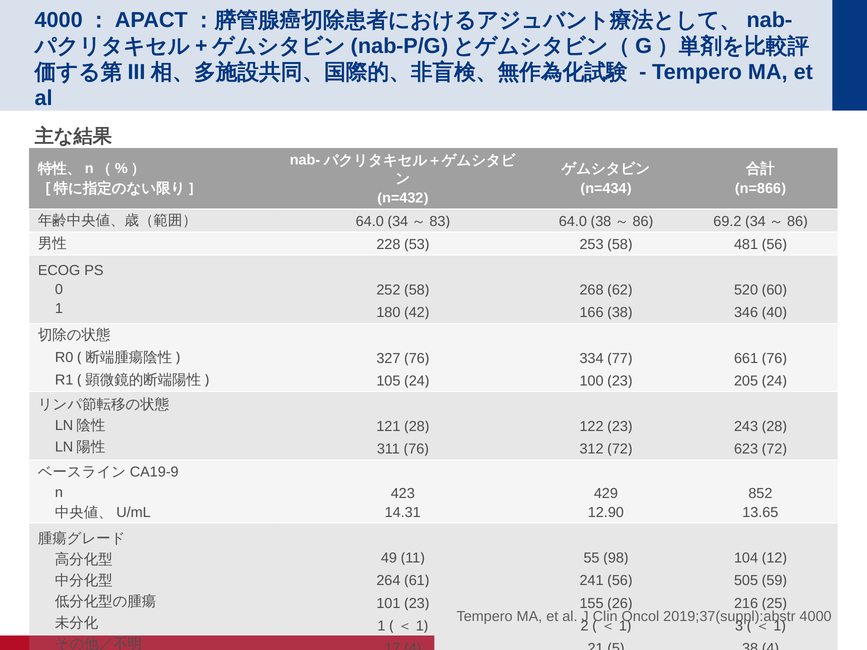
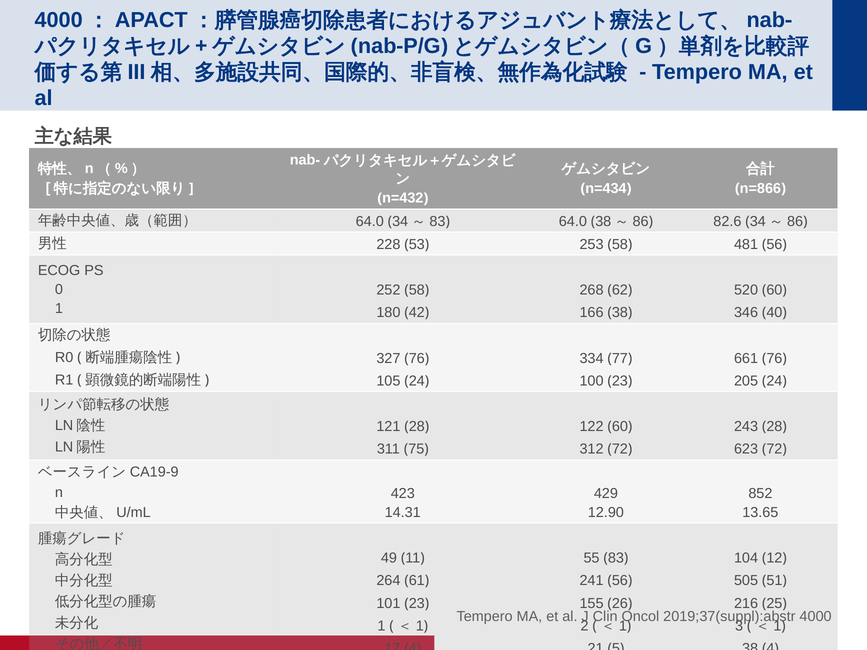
69.2: 69.2 -> 82.6 (727, 221)
23: 23 -> 60 (620, 427)
76: 76 -> 75 (416, 449)
98: 98 -> 83 (616, 558)
59: 59 -> 51 (774, 581)
